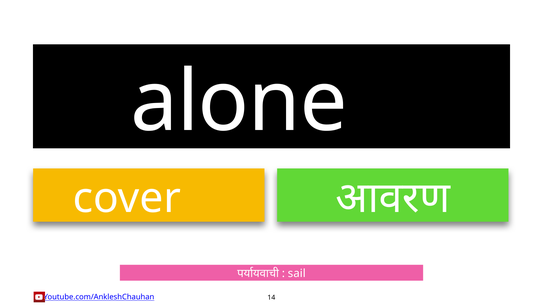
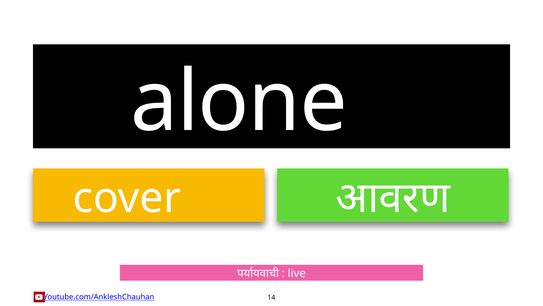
sail: sail -> live (297, 273)
